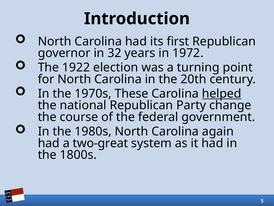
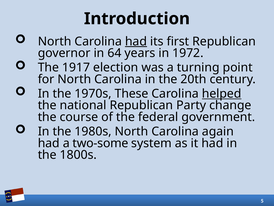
had underline: none -> present (136, 41)
32: 32 -> 64 (114, 53)
1922: 1922 -> 1917 (76, 67)
two-great: two-great -> two-some (100, 143)
